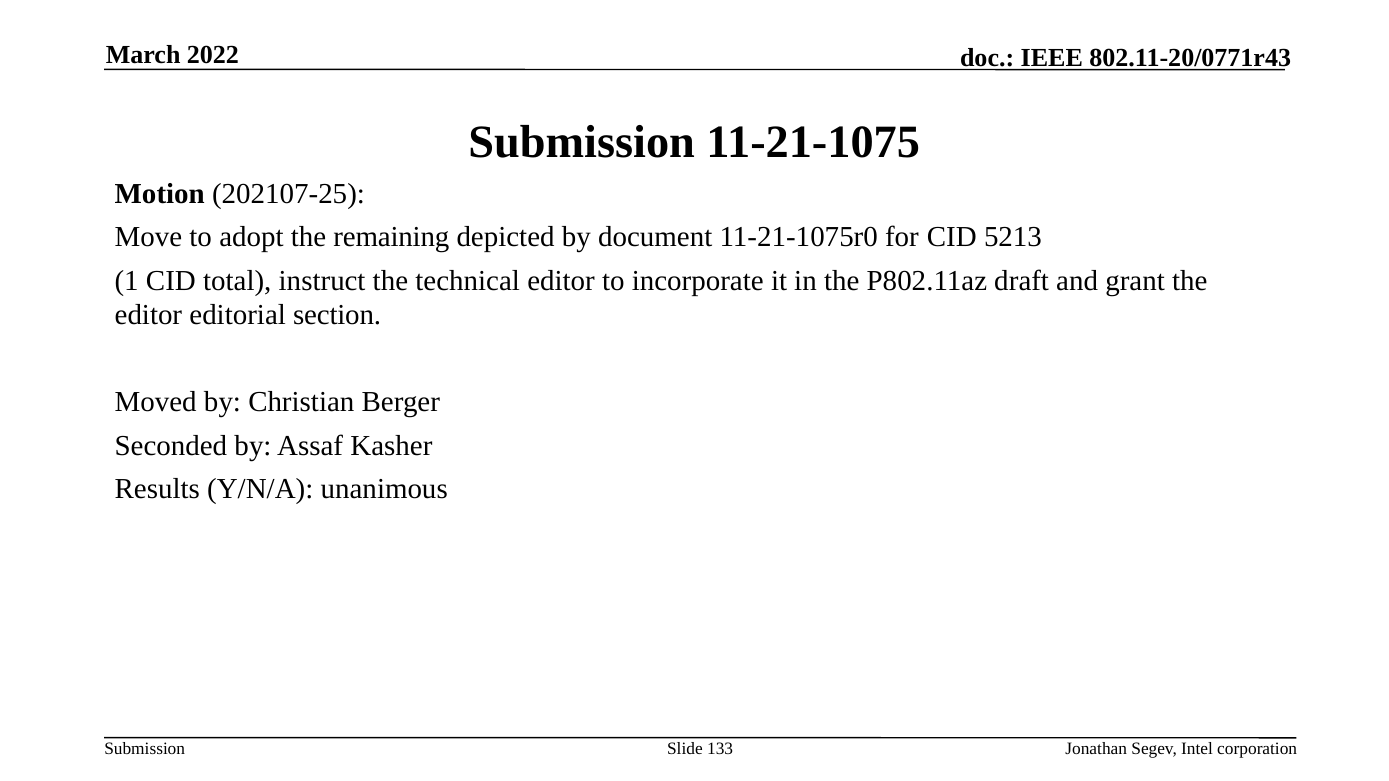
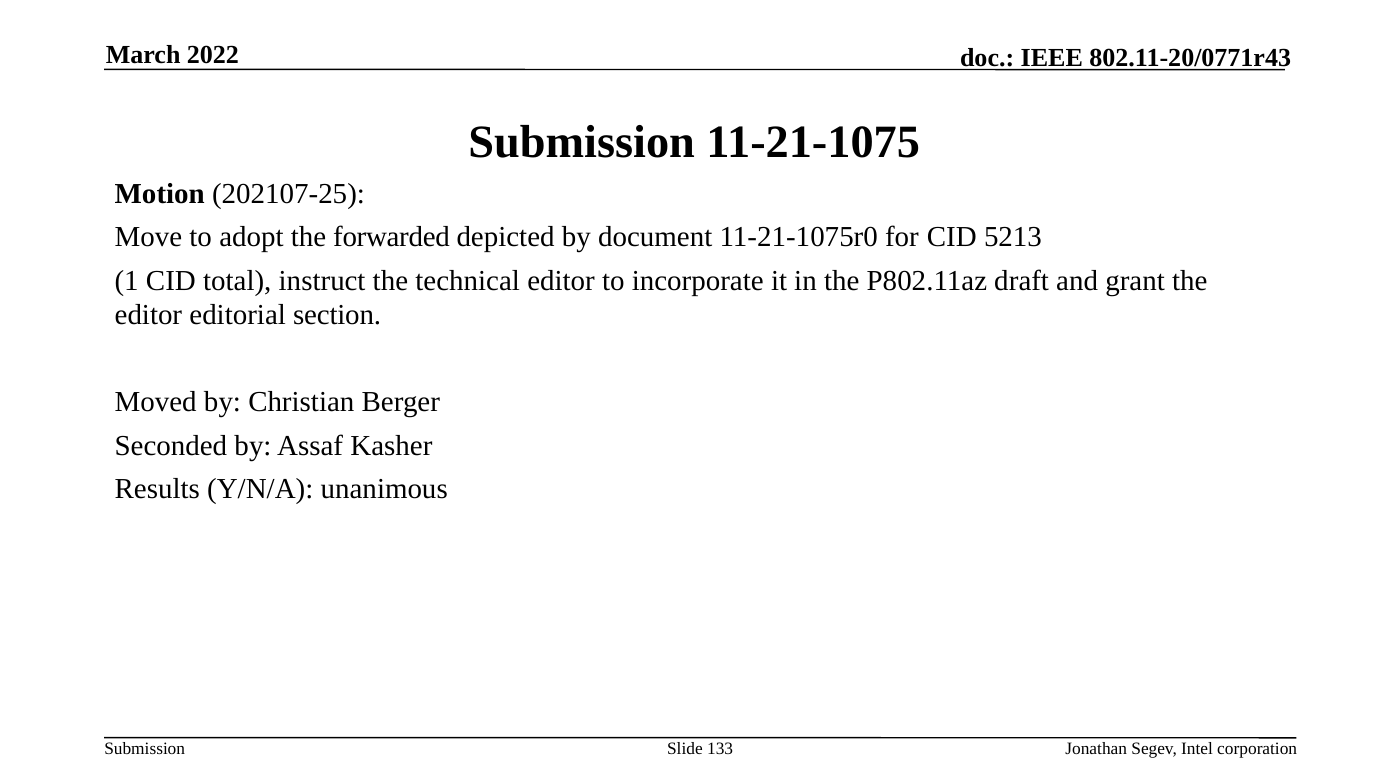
remaining: remaining -> forwarded (391, 237)
